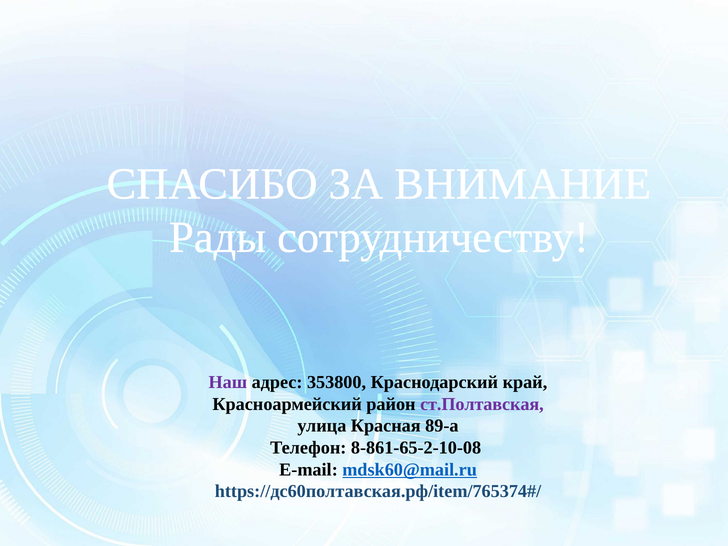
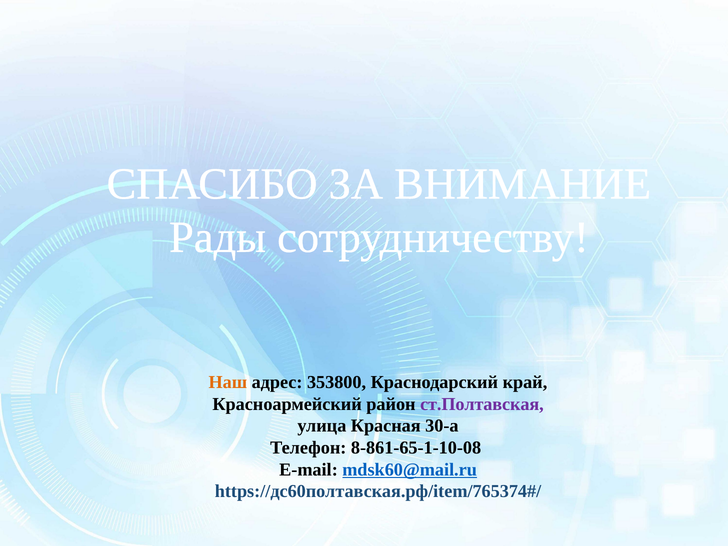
Наш colour: purple -> orange (228, 382)
89-а: 89-а -> 30-а (442, 426)
8-861-65-2-10-08: 8-861-65-2-10-08 -> 8-861-65-1-10-08 (416, 448)
